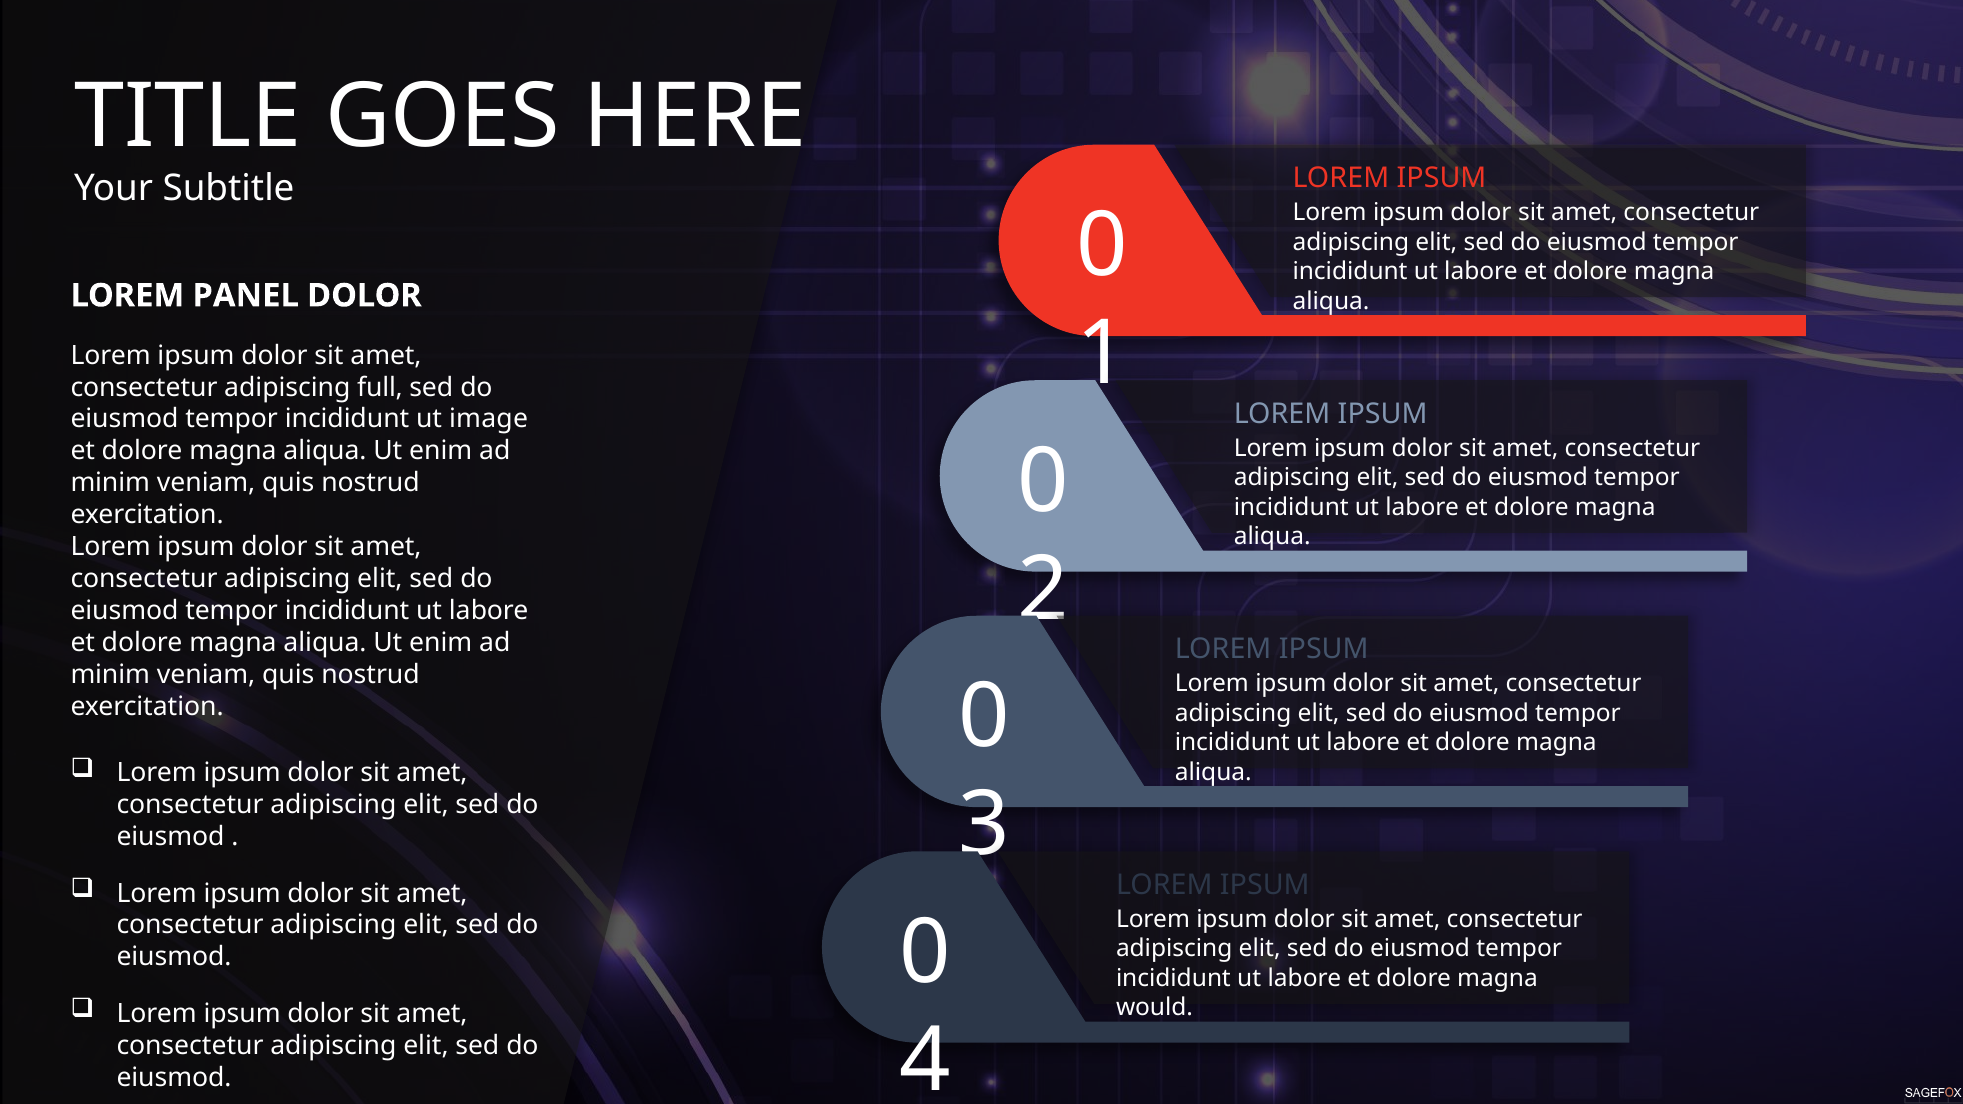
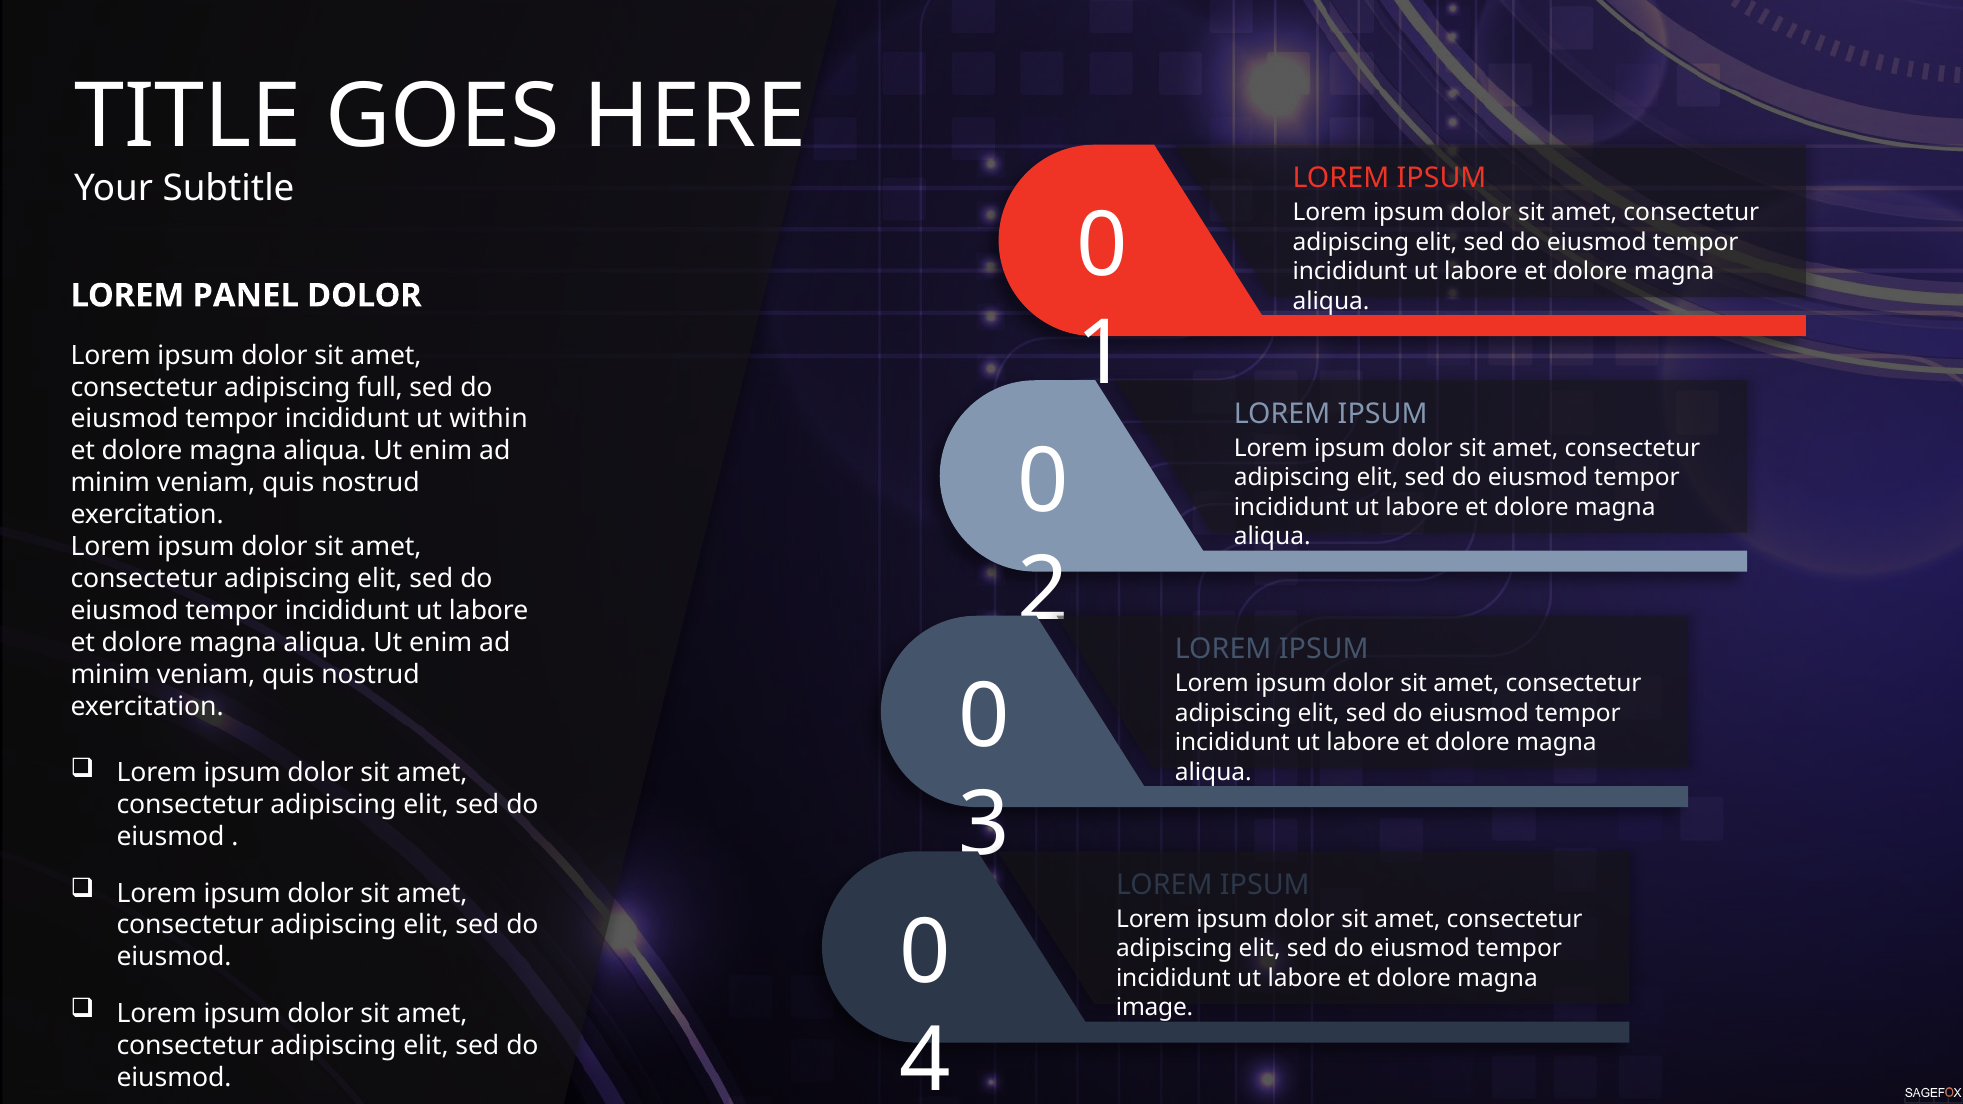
image: image -> within (489, 419)
would: would -> image (1155, 1008)
